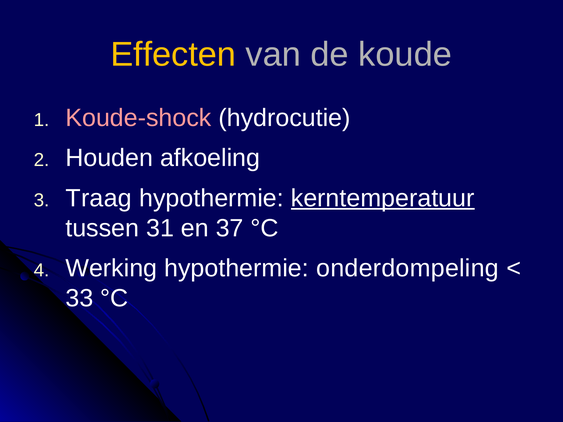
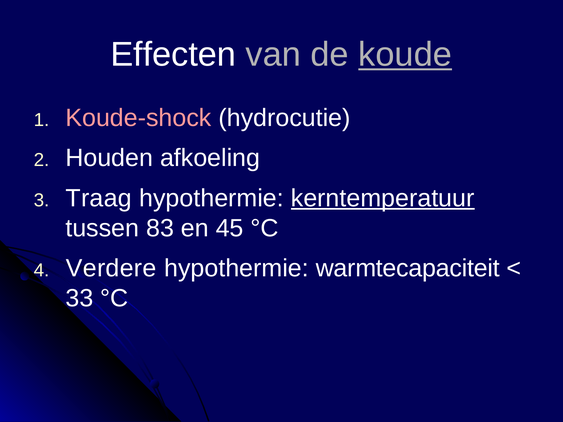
Effecten colour: yellow -> white (173, 55)
koude underline: none -> present (405, 55)
31: 31 -> 83 (160, 228)
37: 37 -> 45 (230, 228)
Werking: Werking -> Verdere (111, 268)
onderdompeling: onderdompeling -> warmtecapaciteit (408, 268)
